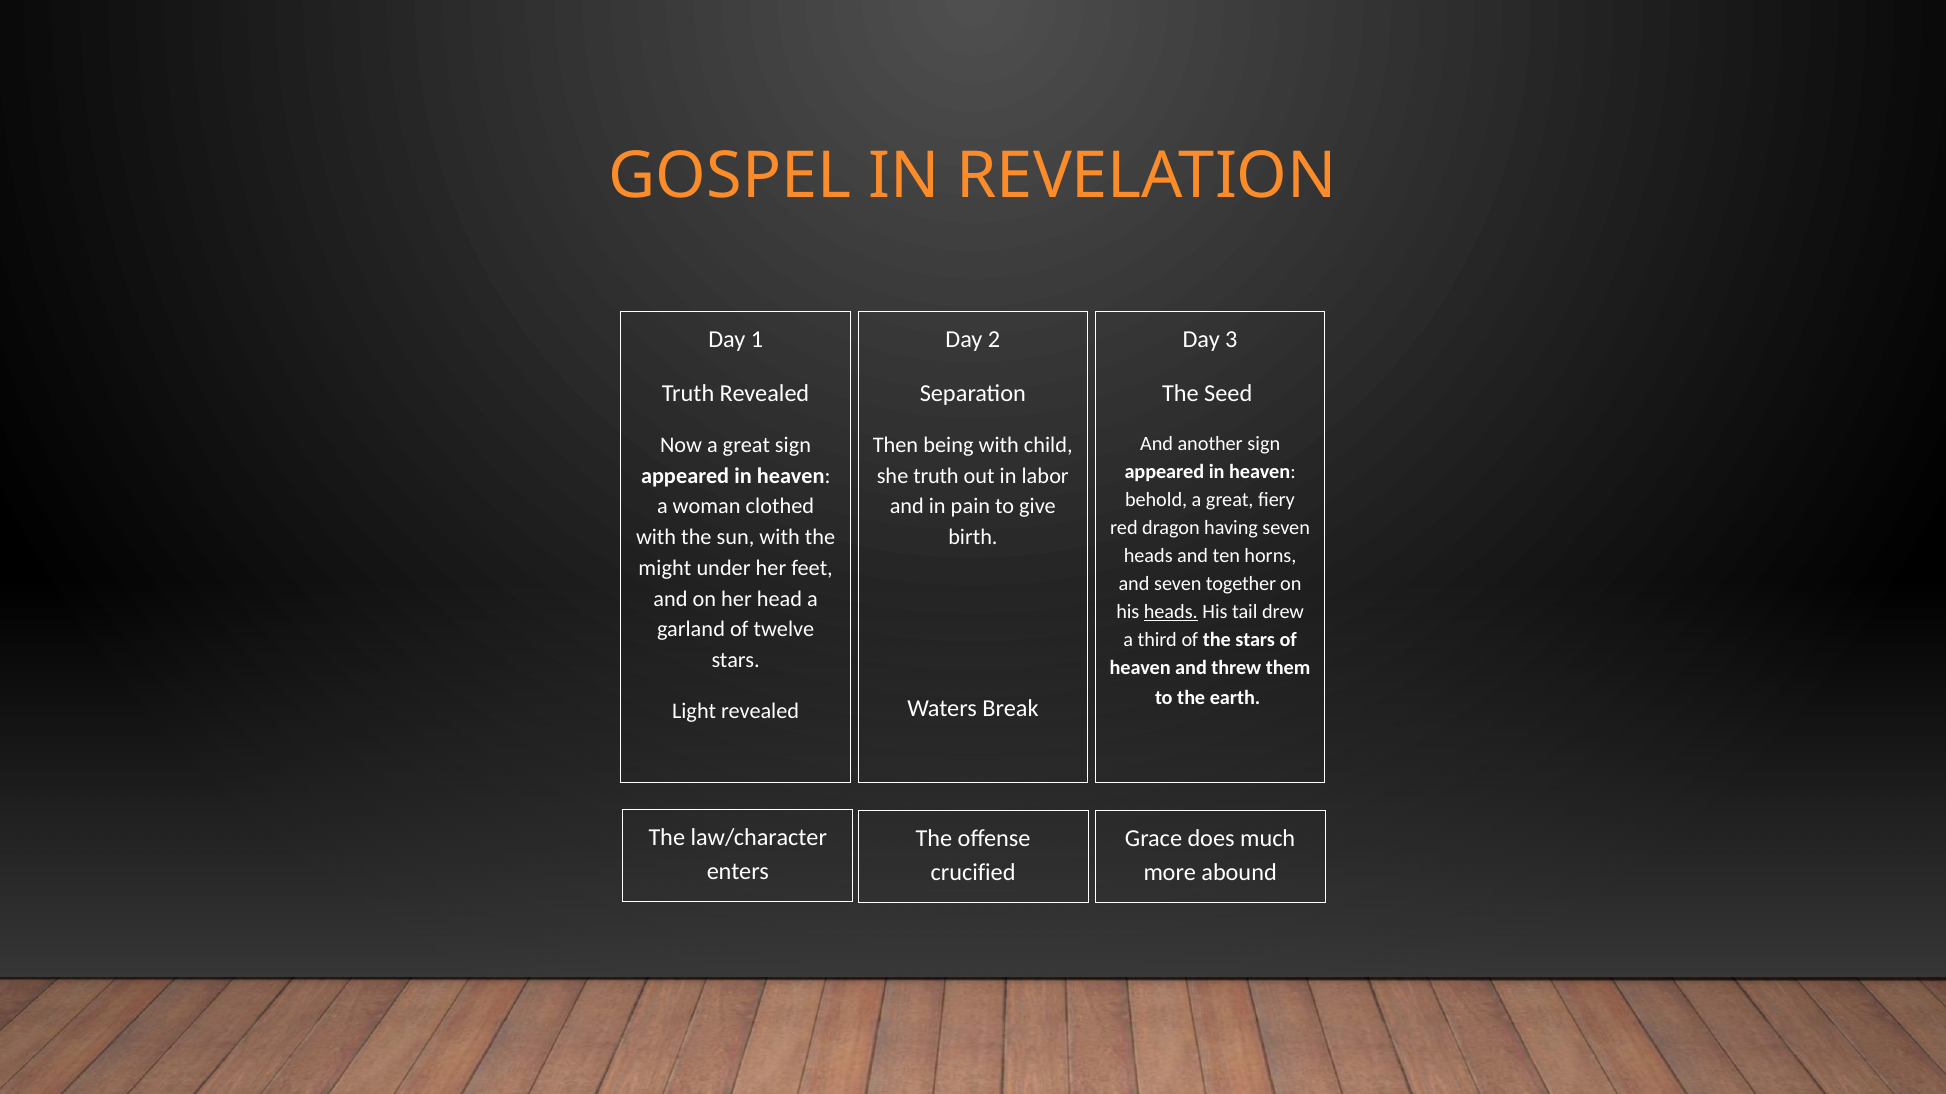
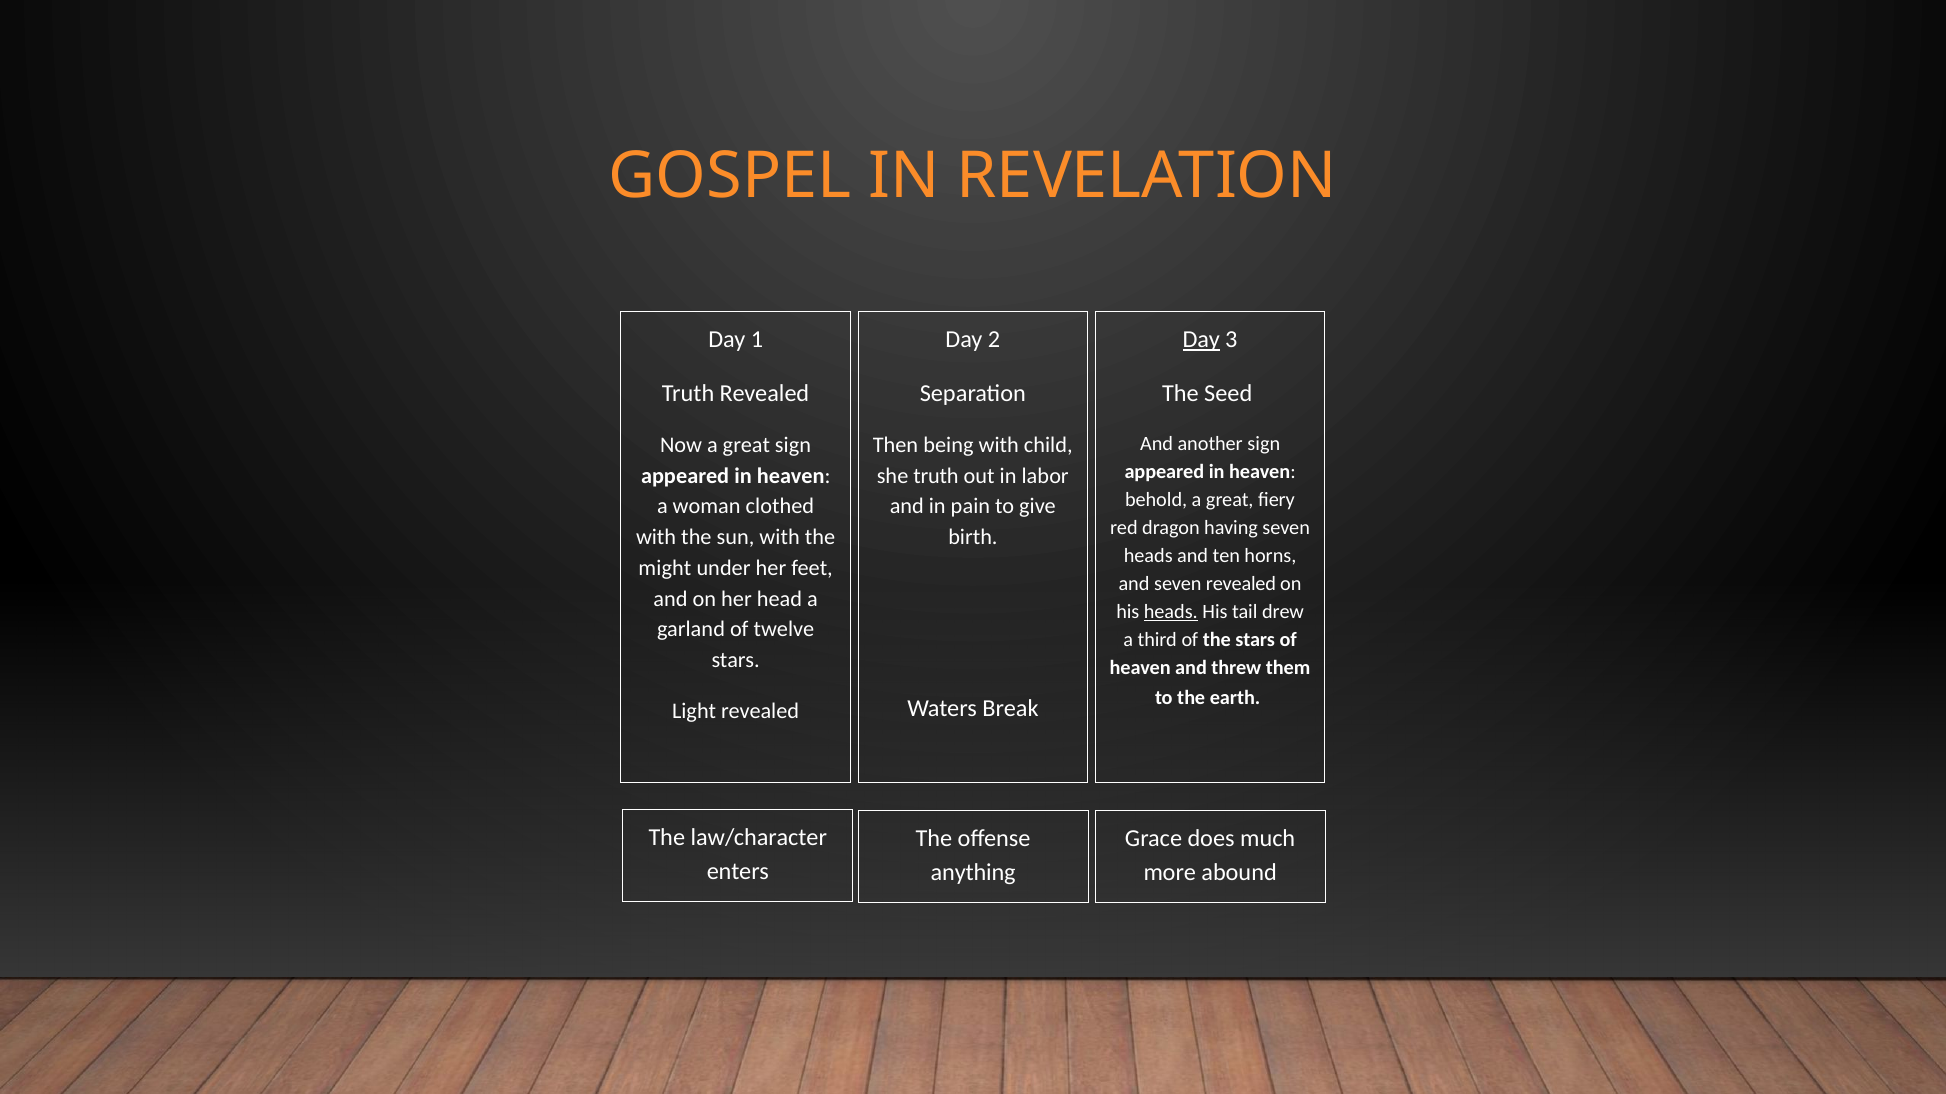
Day underline: none -> present (1201, 340)
seven together: together -> revealed (1241, 584)
crucified: crucified -> anything (973, 873)
